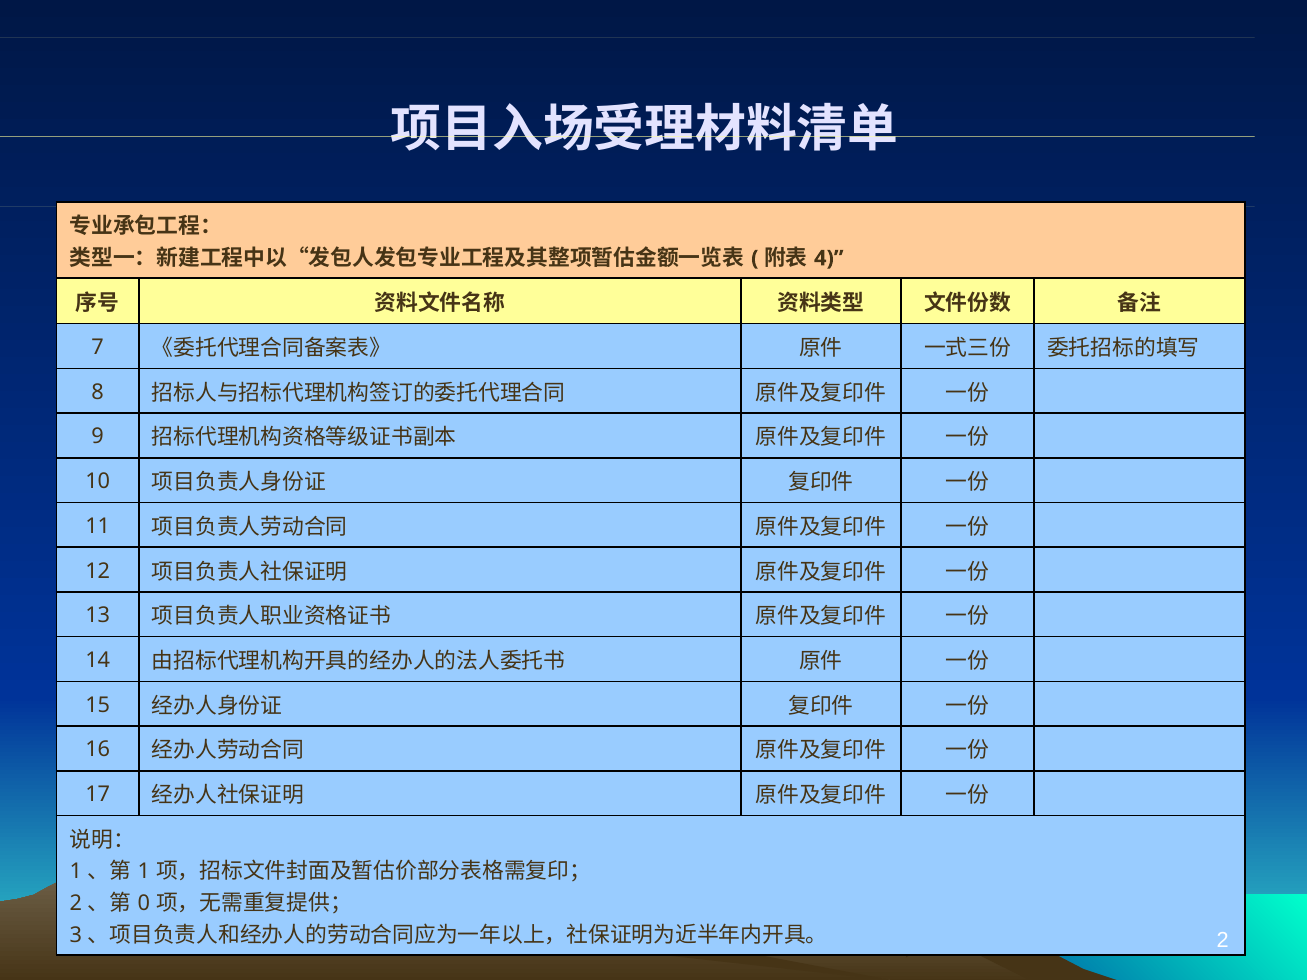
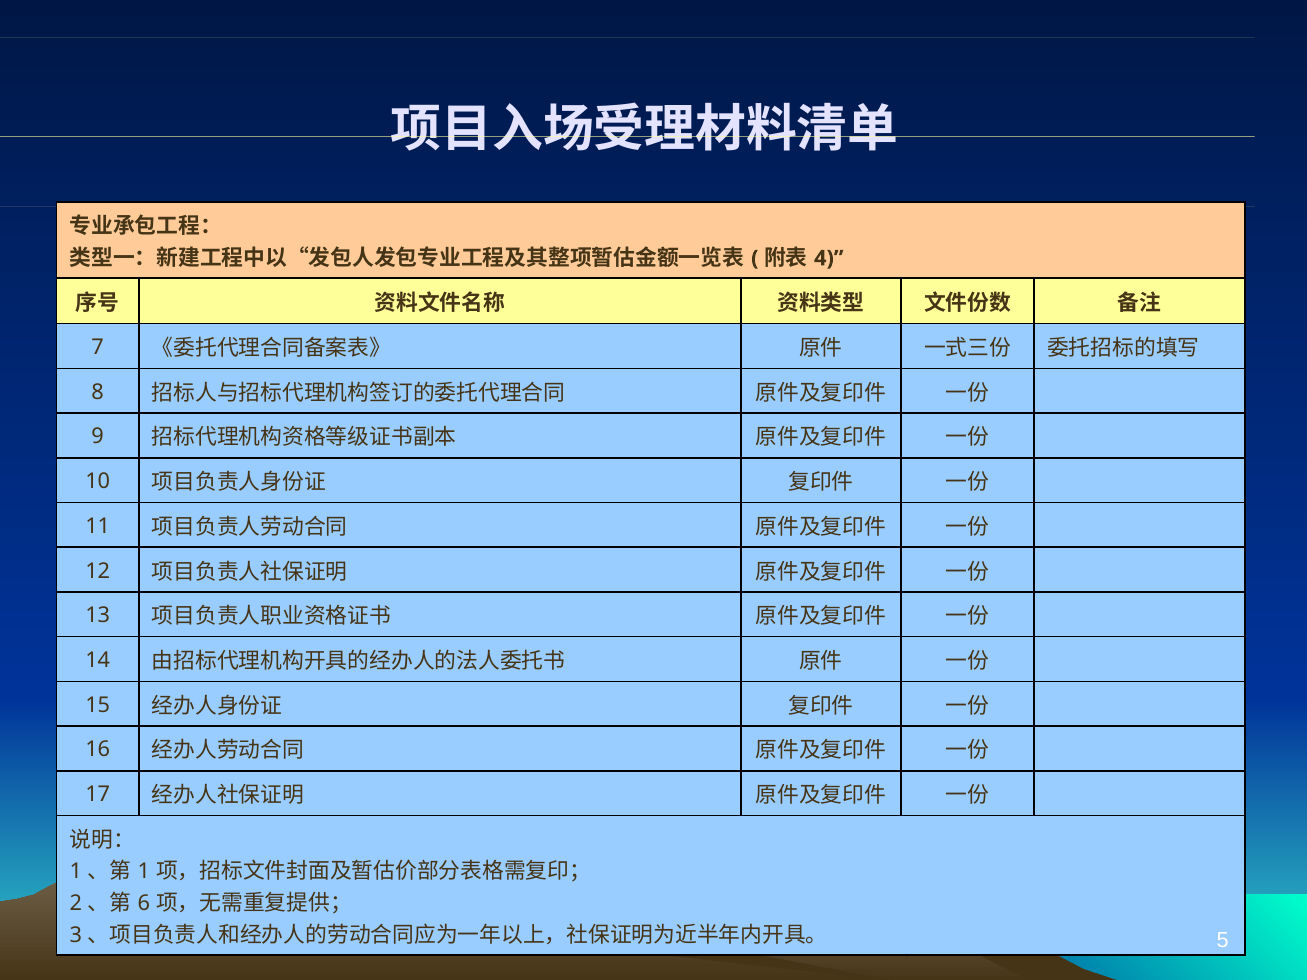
0: 0 -> 6 (144, 903)
2: 2 -> 5 (1223, 940)
